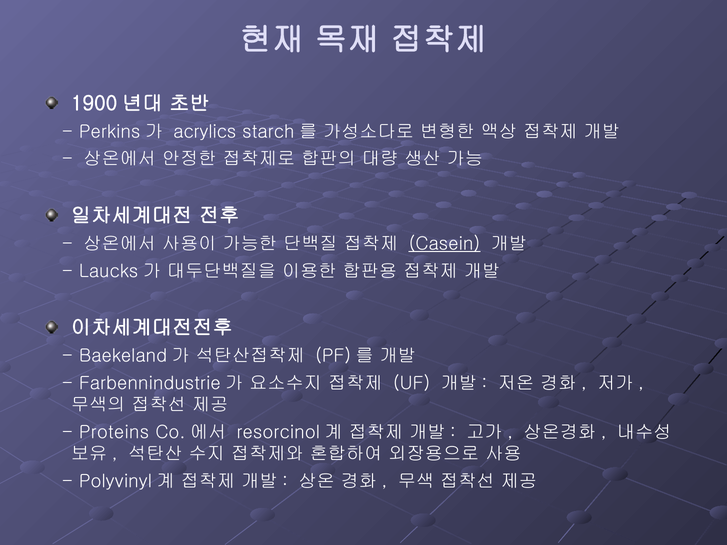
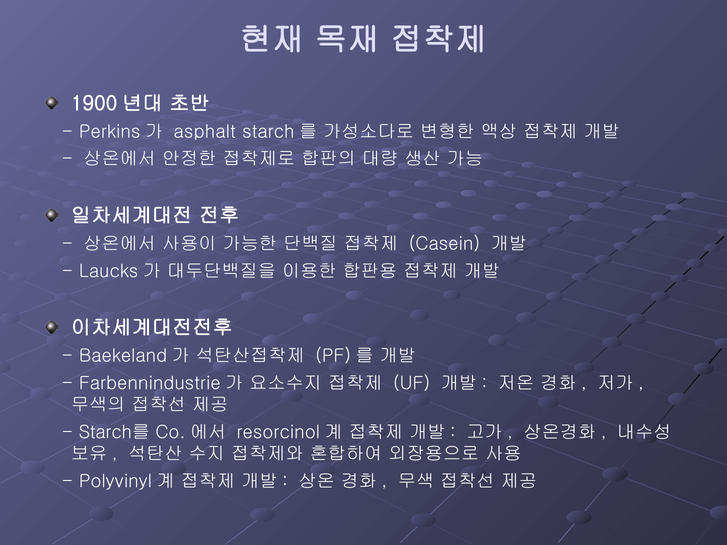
acrylics: acrylics -> asphalt (205, 132)
Casein underline: present -> none (444, 244)
Proteins: Proteins -> Starch를 (114, 432)
